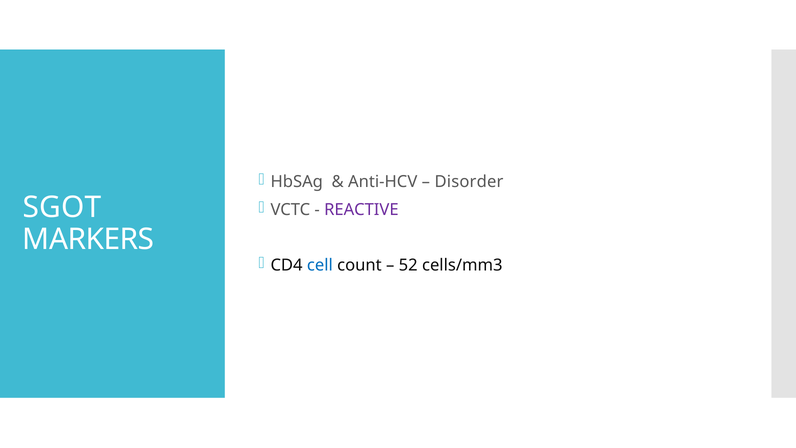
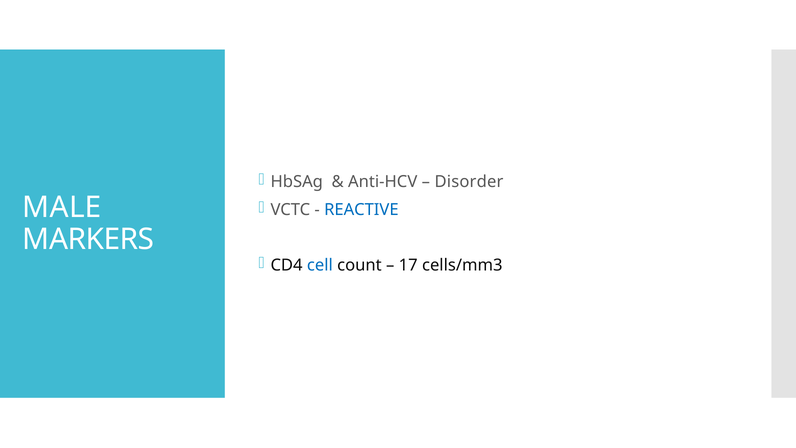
SGOT: SGOT -> MALE (62, 207)
REACTIVE colour: purple -> blue (361, 210)
52: 52 -> 17 (408, 265)
